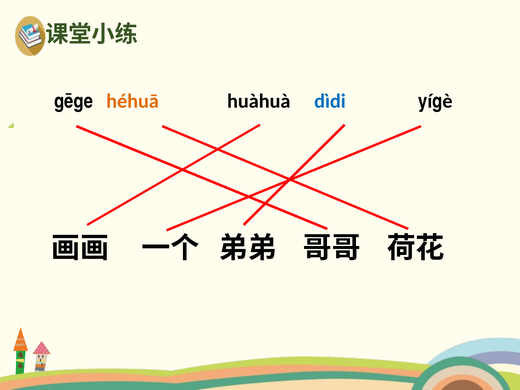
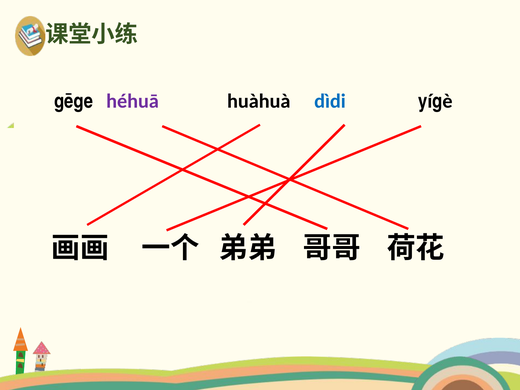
héhuā colour: orange -> purple (132, 101)
